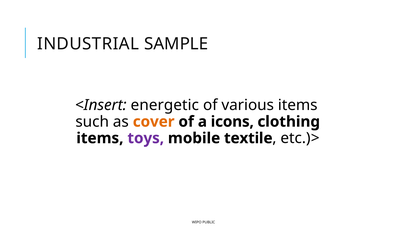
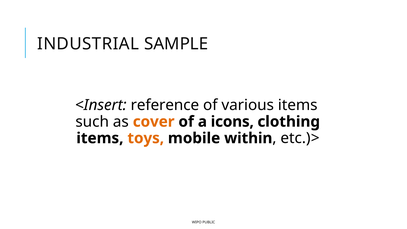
energetic: energetic -> reference (165, 105)
toys colour: purple -> orange (146, 138)
textile: textile -> within (248, 138)
